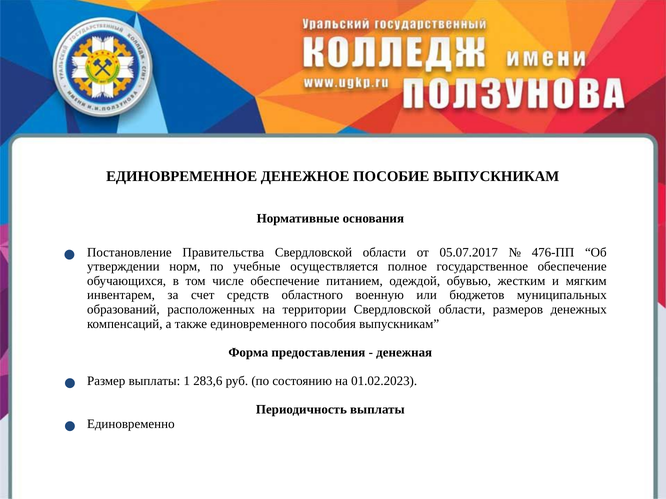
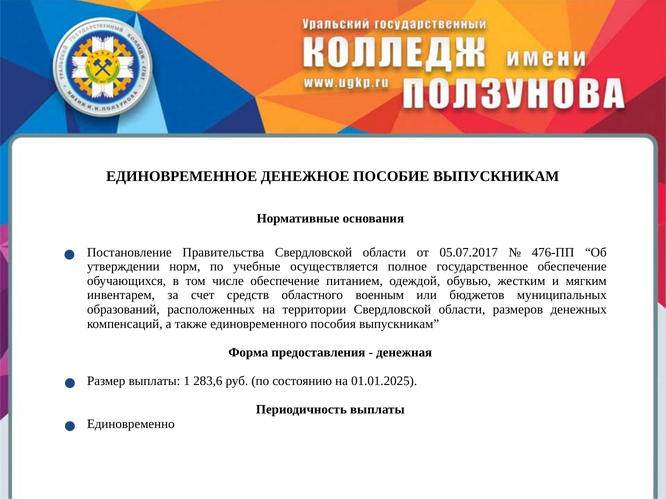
военную: военную -> военным (380, 295)
01.02.2023: 01.02.2023 -> 01.01.2025 (384, 381)
